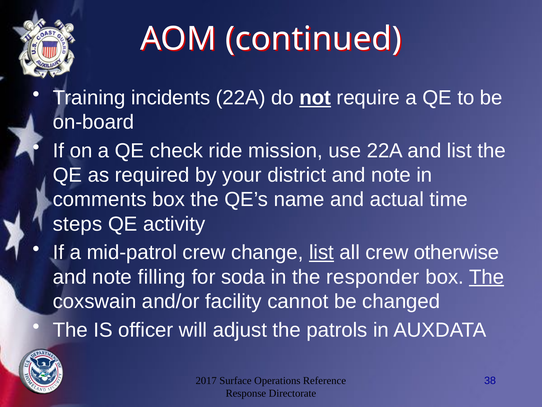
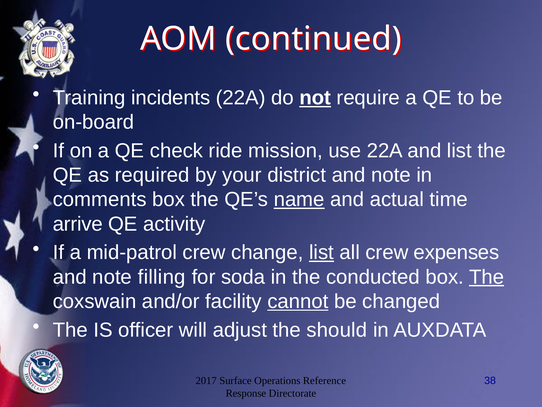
name underline: none -> present (299, 199)
steps: steps -> arrive (78, 224)
otherwise: otherwise -> expenses (456, 252)
responder: responder -> conducted (373, 277)
cannot underline: none -> present (298, 301)
patrols: patrols -> should (337, 330)
